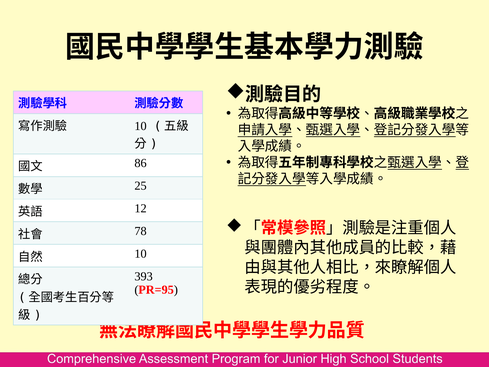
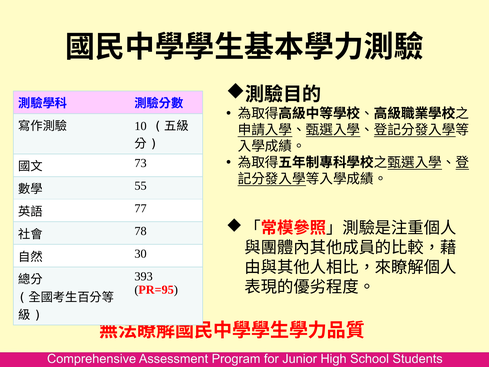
86: 86 -> 73 (141, 163)
25: 25 -> 55 (141, 186)
12: 12 -> 77 (141, 208)
10: 10 -> 30 (141, 254)
